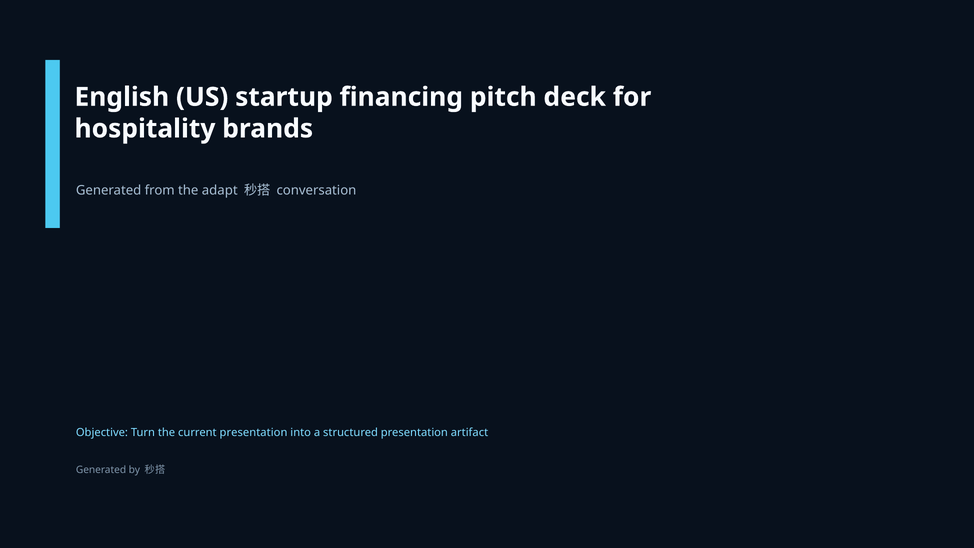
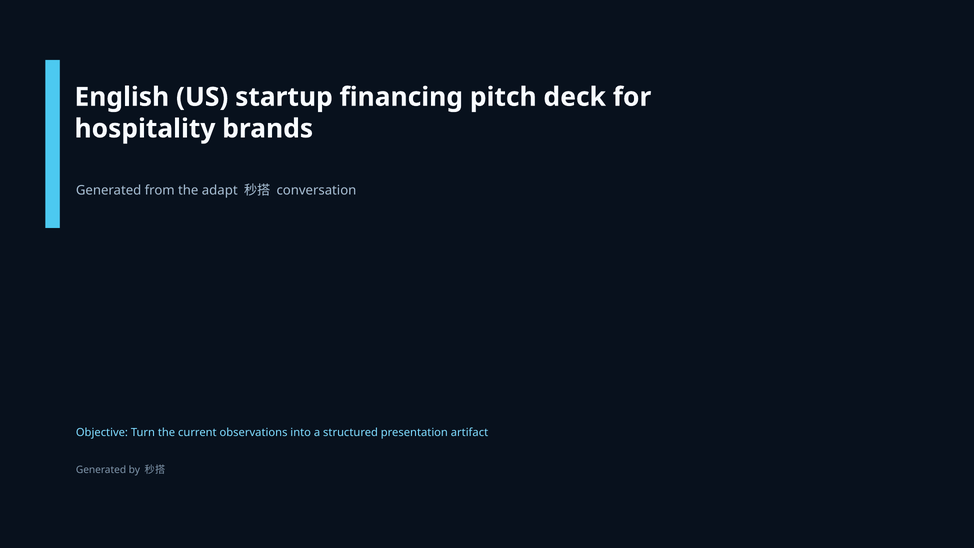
current presentation: presentation -> observations (254, 432)
